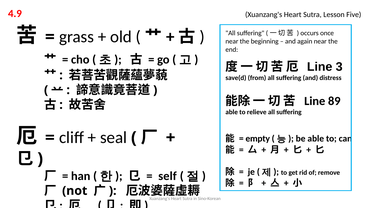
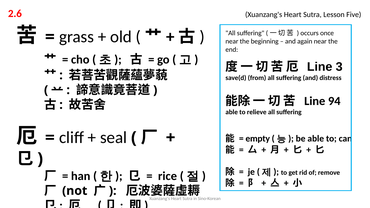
4.9: 4.9 -> 2.6 (15, 14)
89: 89 -> 94 (334, 101)
self: self -> rice (168, 176)
